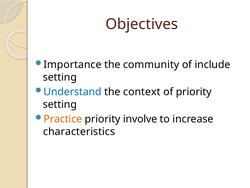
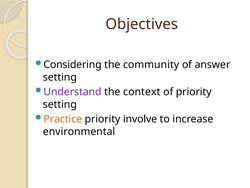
Importance: Importance -> Considering (73, 65)
include: include -> answer (212, 65)
Understand colour: blue -> purple (73, 92)
characteristics: characteristics -> environmental (79, 131)
